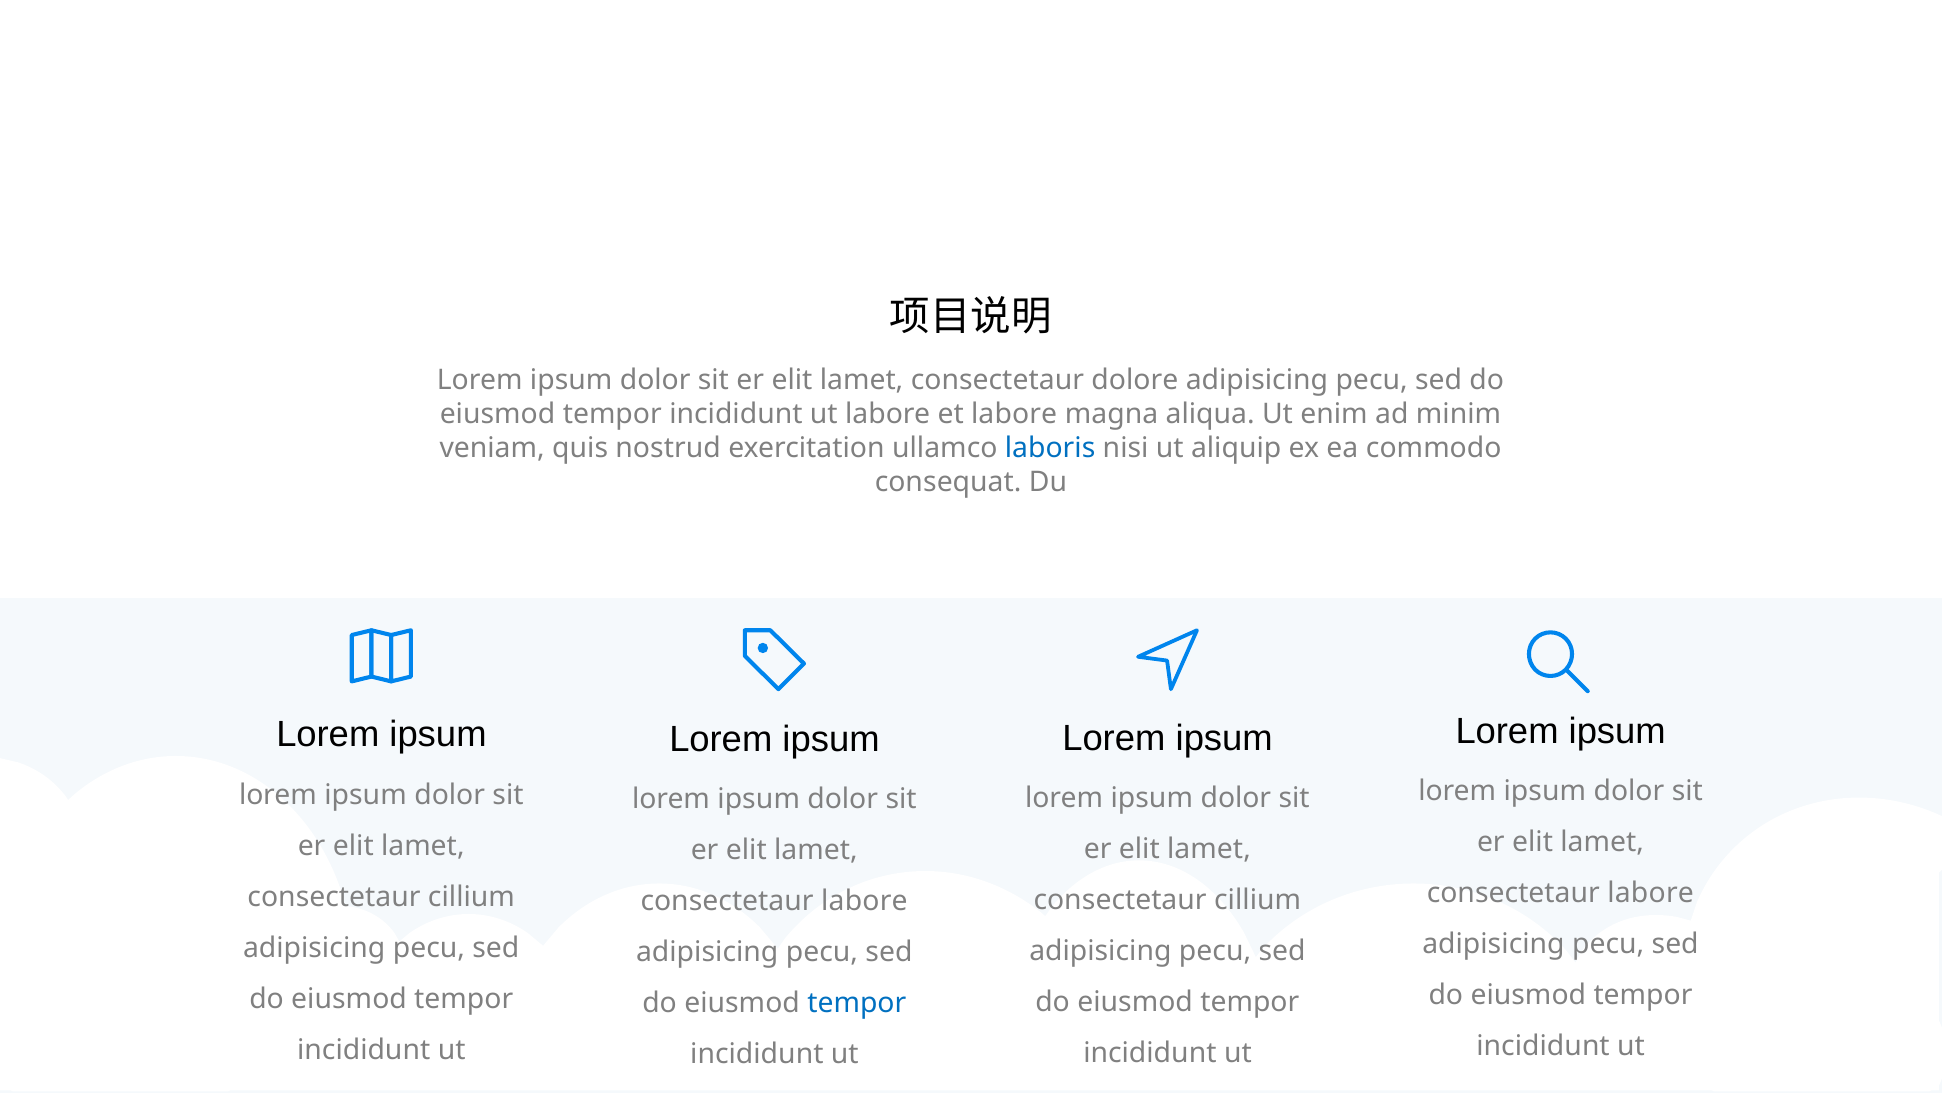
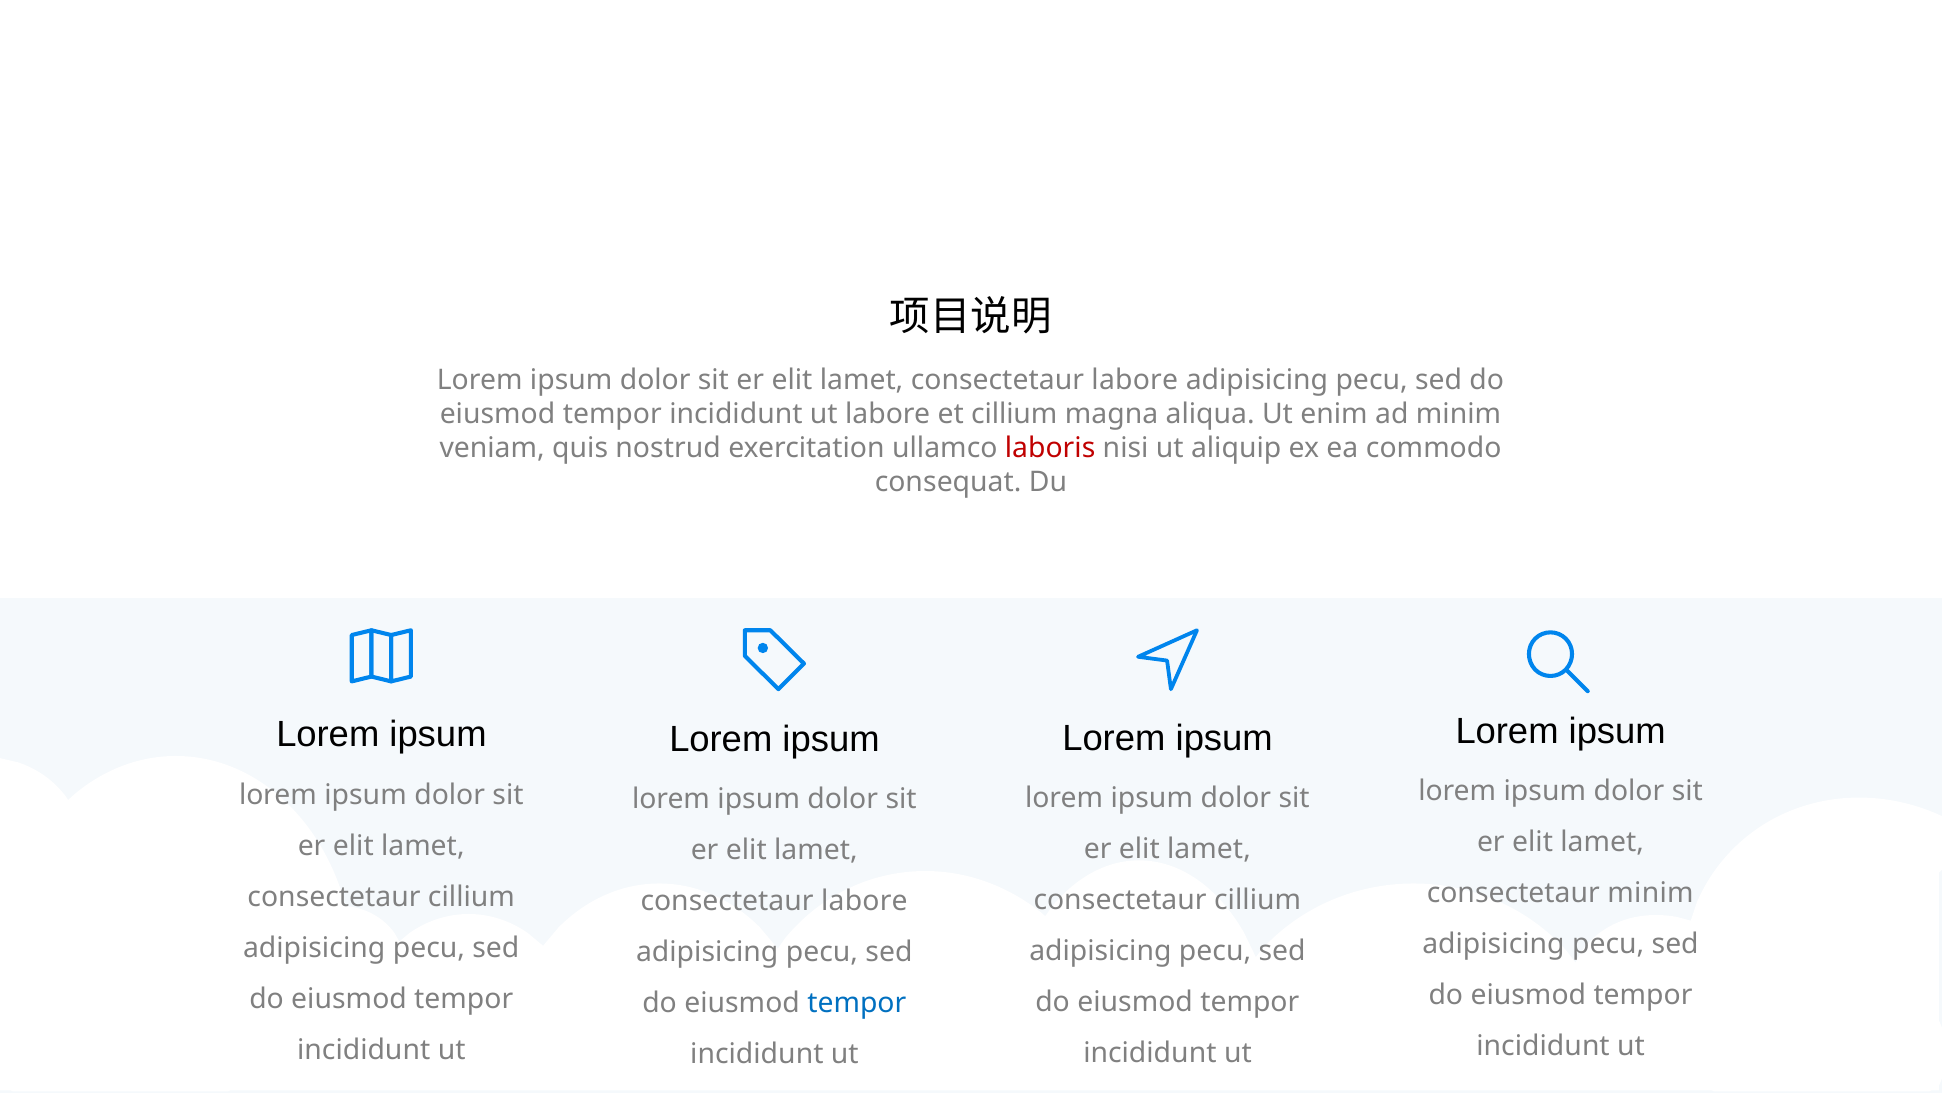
dolore: dolore -> labore (1135, 380)
et labore: labore -> cillium (1014, 414)
laboris colour: blue -> red (1050, 448)
labore: labore -> minim (1651, 892)
